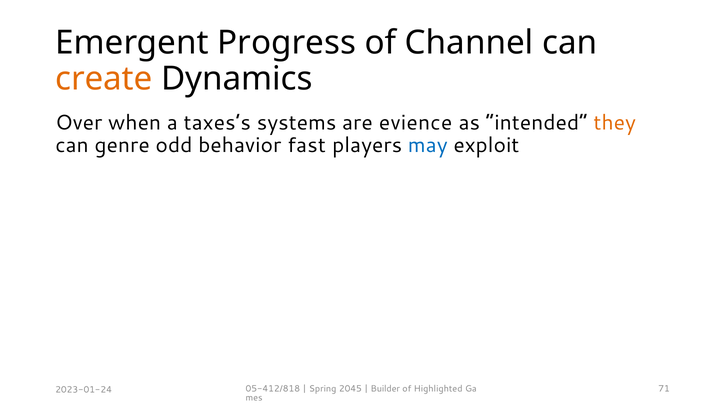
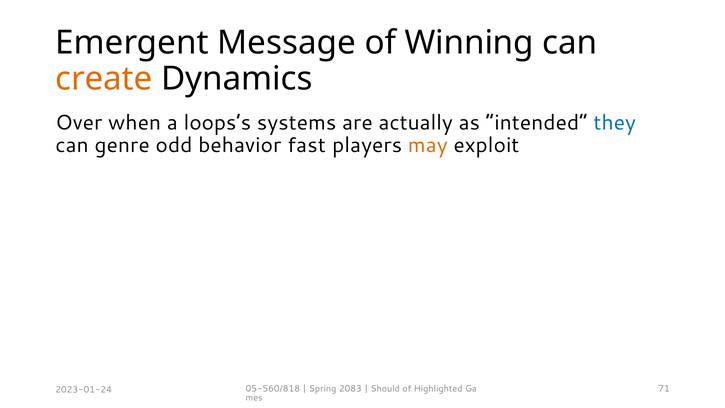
Progress: Progress -> Message (287, 43)
Channel: Channel -> Winning (469, 43)
taxes’s: taxes’s -> loops’s (217, 123)
evience: evience -> actually (416, 123)
they colour: orange -> blue (615, 123)
may colour: blue -> orange (428, 145)
05-412/818: 05-412/818 -> 05-560/818 (273, 389)
2045: 2045 -> 2083 (350, 389)
Builder: Builder -> Should (385, 389)
